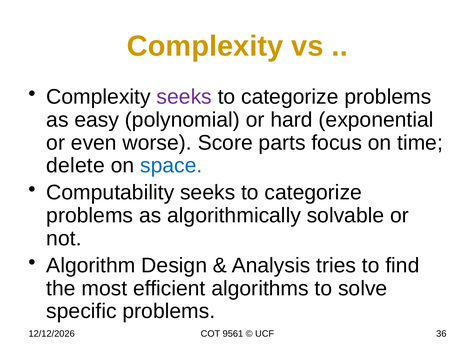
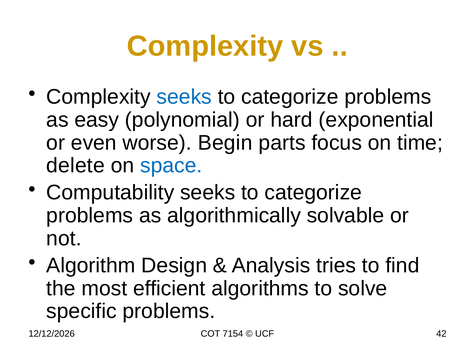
seeks colour: purple -> blue (184, 97)
Score: Score -> Begin (225, 142)
9561: 9561 -> 7154 (233, 333)
36: 36 -> 42 (441, 333)
